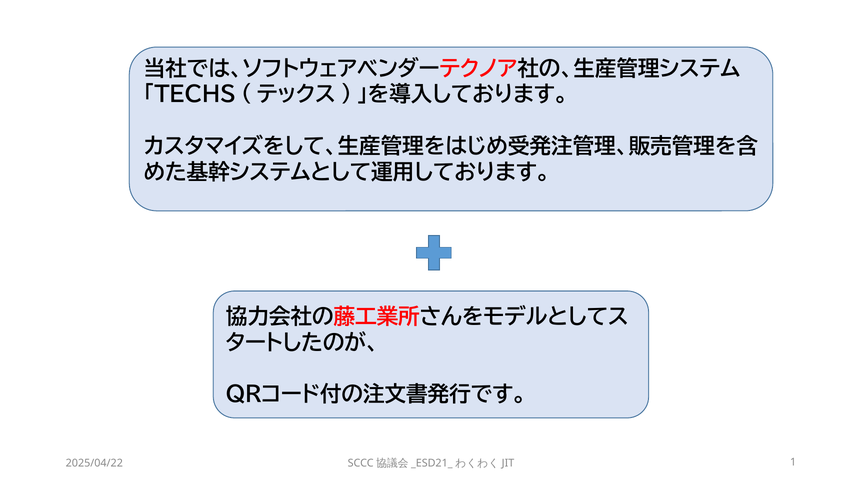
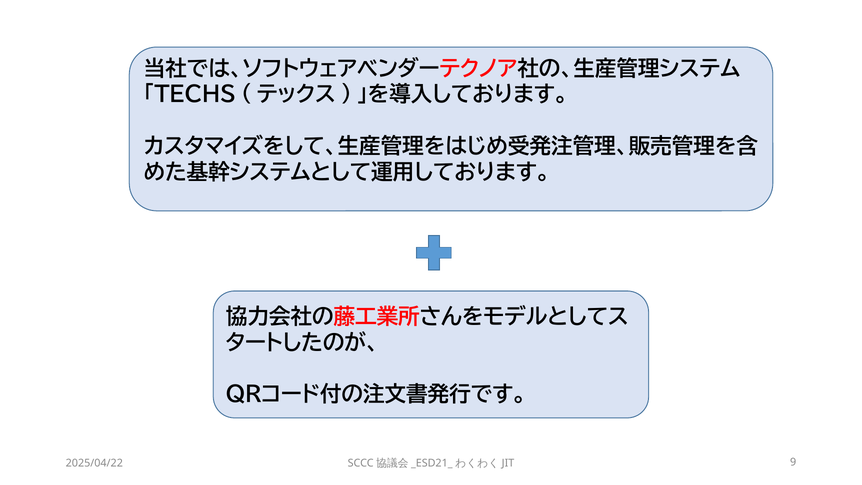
1: 1 -> 9 (793, 462)
